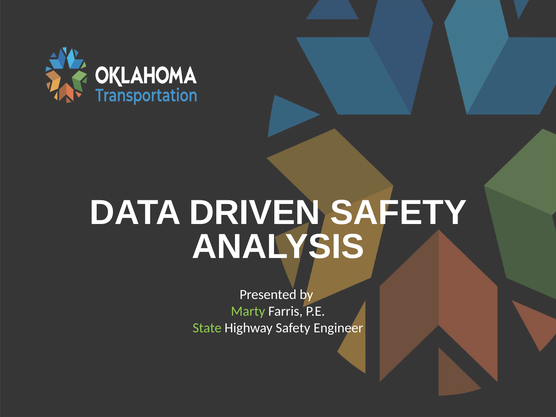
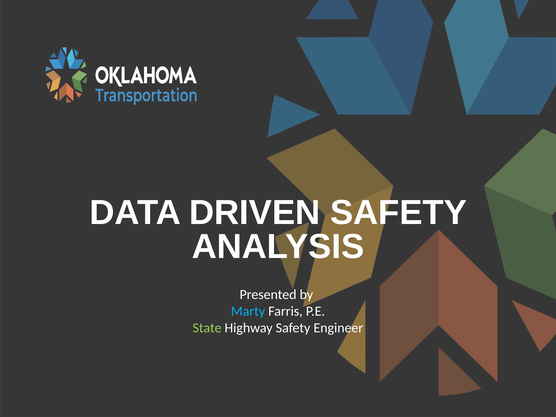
Marty colour: light green -> light blue (248, 311)
